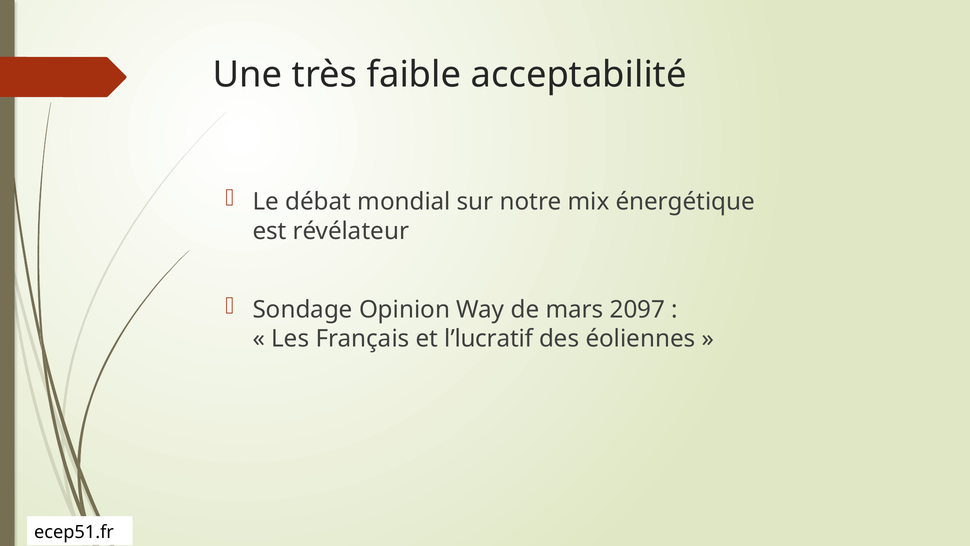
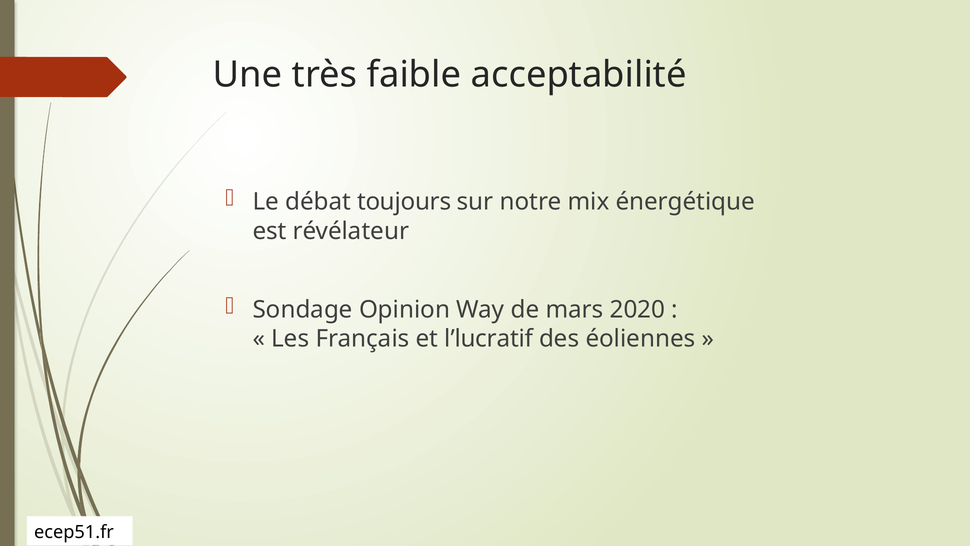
mondial: mondial -> toujours (404, 202)
2097: 2097 -> 2020 (637, 309)
